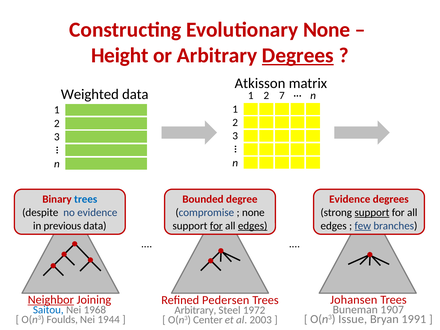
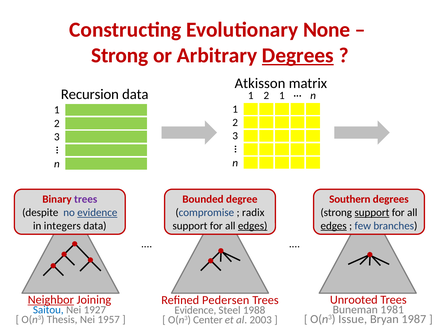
Height: Height -> Strong (120, 55)
Weighted: Weighted -> Recursion (90, 94)
2 7: 7 -> 1 (282, 96)
trees colour: blue -> purple (86, 199)
Evidence: Evidence -> Southern (350, 199)
evidence underline: none -> present (97, 213)
none: none -> radix (253, 213)
previous: previous -> integers (62, 226)
for underline: present -> none (216, 226)
edges underline: none -> present (334, 226)
few underline: present -> none (363, 226)
Johansen: Johansen -> Unrooted (354, 300)
1907: 1907 -> 1981 (392, 310)
1968: 1968 -> 1927 (95, 310)
Arbitrary: Arbitrary -> Evidence (195, 310)
1972: 1972 -> 1988 (254, 310)
1991: 1991 -> 1987 (414, 319)
Foulds: Foulds -> Thesis (62, 319)
1944: 1944 -> 1957 (109, 319)
